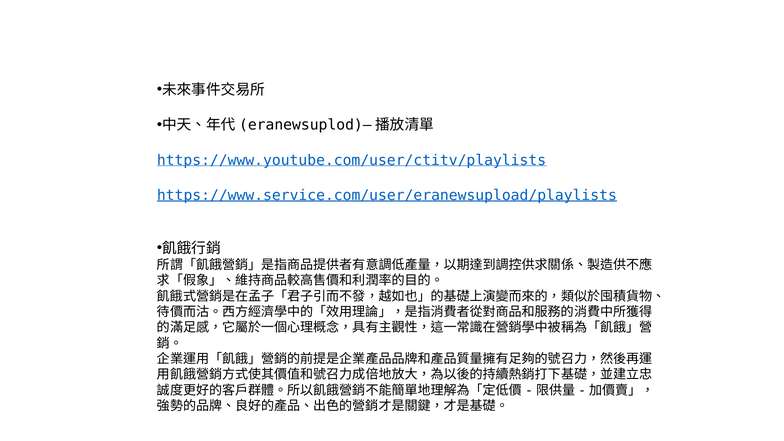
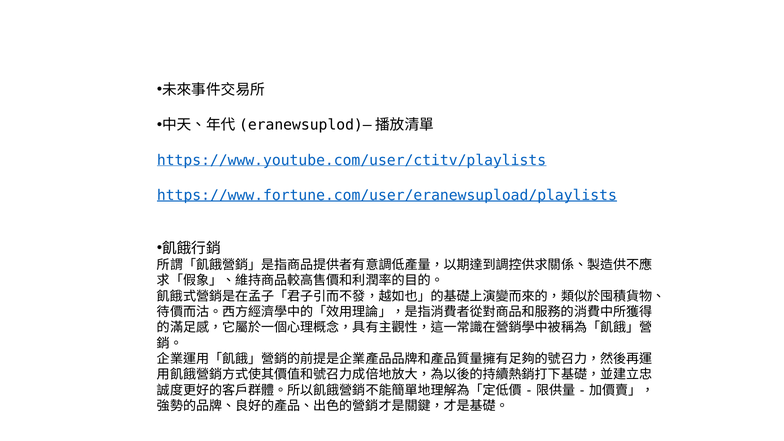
https://www.service.com/user/eranewsupload/playlists: https://www.service.com/user/eranewsupload/playlists -> https://www.fortune.com/user/eranewsupload/playlists (387, 196)
